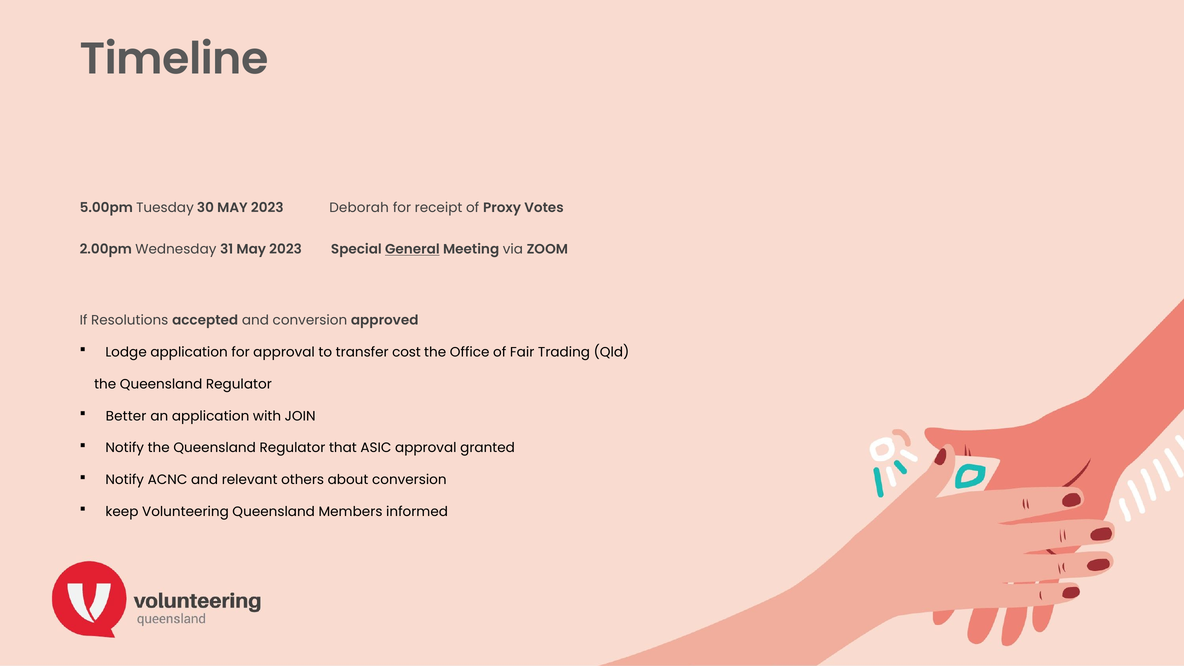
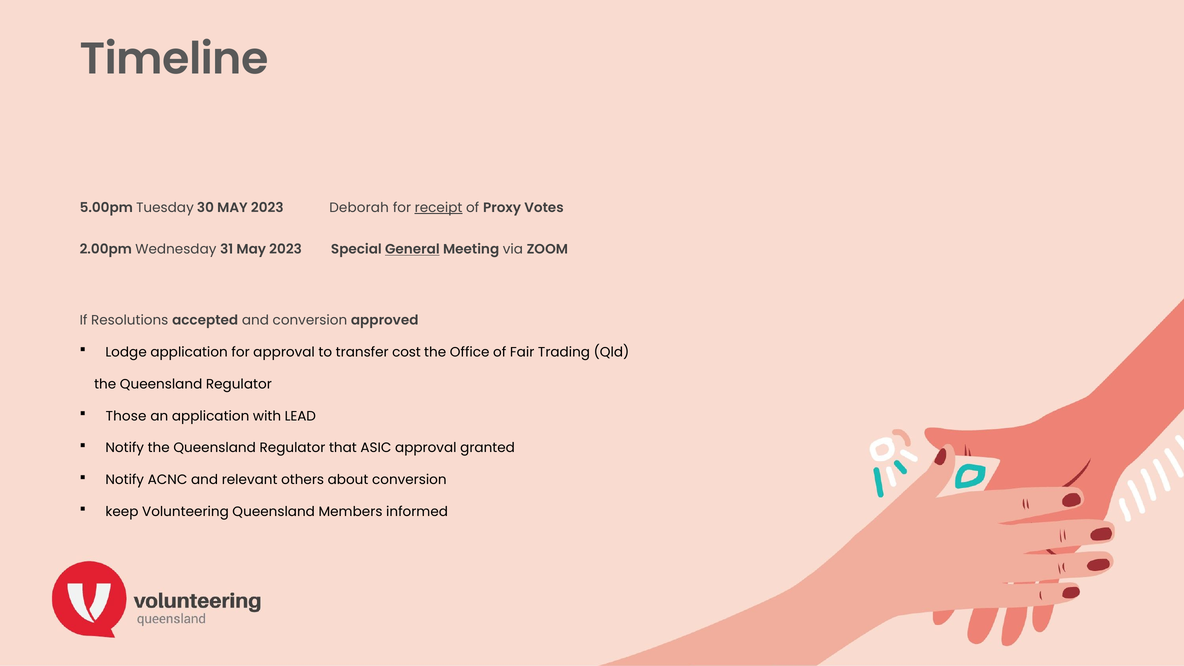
receipt underline: none -> present (439, 208)
Better: Better -> Those (126, 416)
JOIN: JOIN -> LEAD (300, 416)
